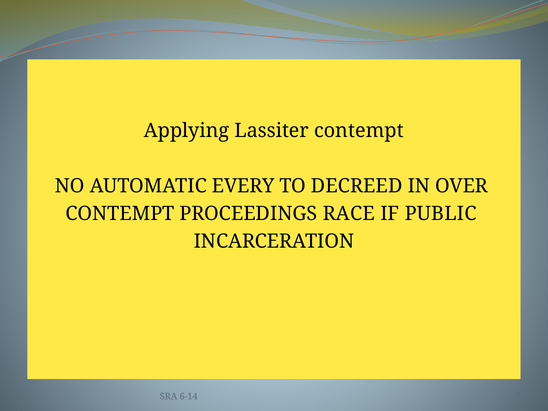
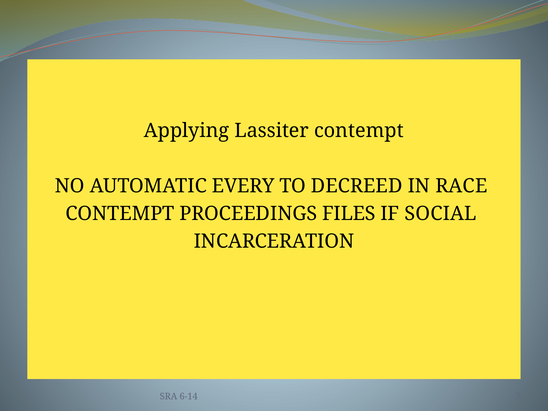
OVER: OVER -> RACE (461, 186)
RACE: RACE -> FILES (349, 214)
PUBLIC: PUBLIC -> SOCIAL (441, 214)
